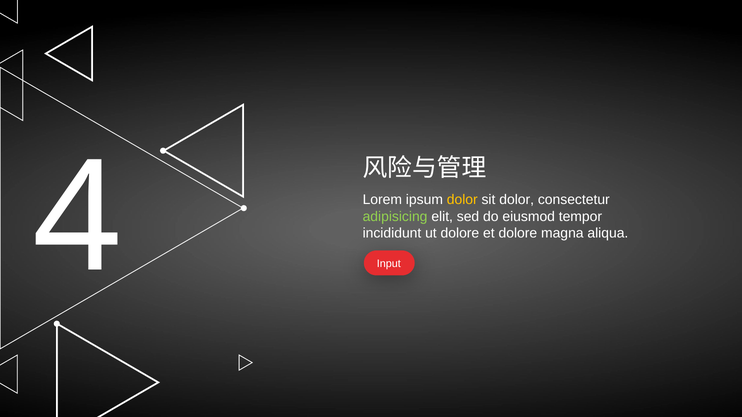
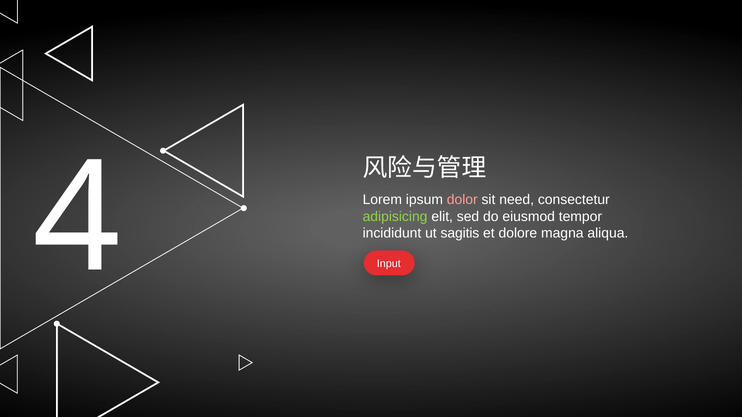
dolor colour: yellow -> pink (462, 200)
sit dolor: dolor -> need (517, 200)
dolore: dolore -> sagitis (460, 233)
